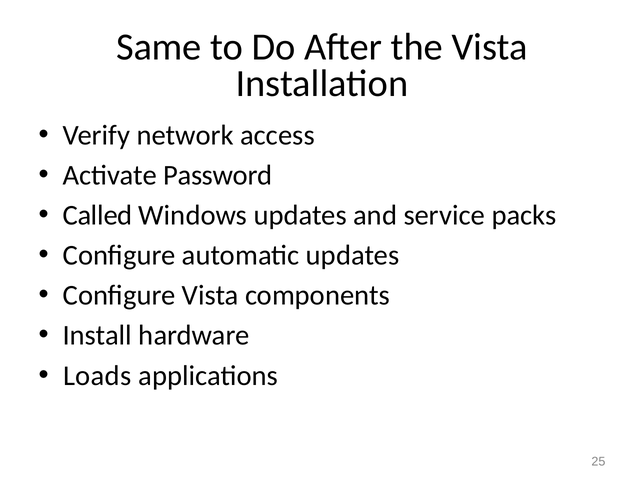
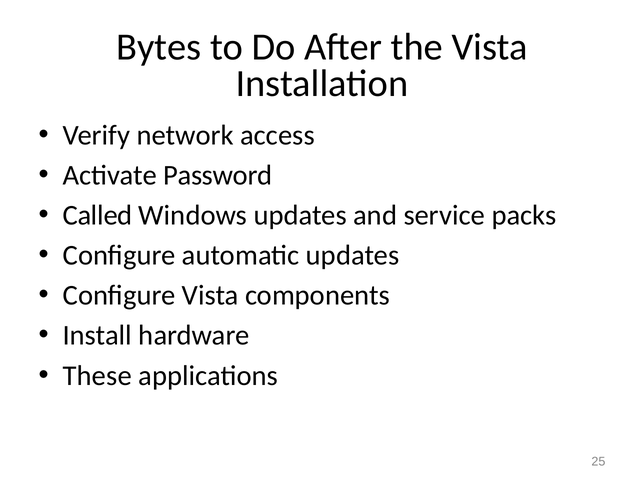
Same: Same -> Bytes (159, 47)
Loads: Loads -> These (97, 376)
